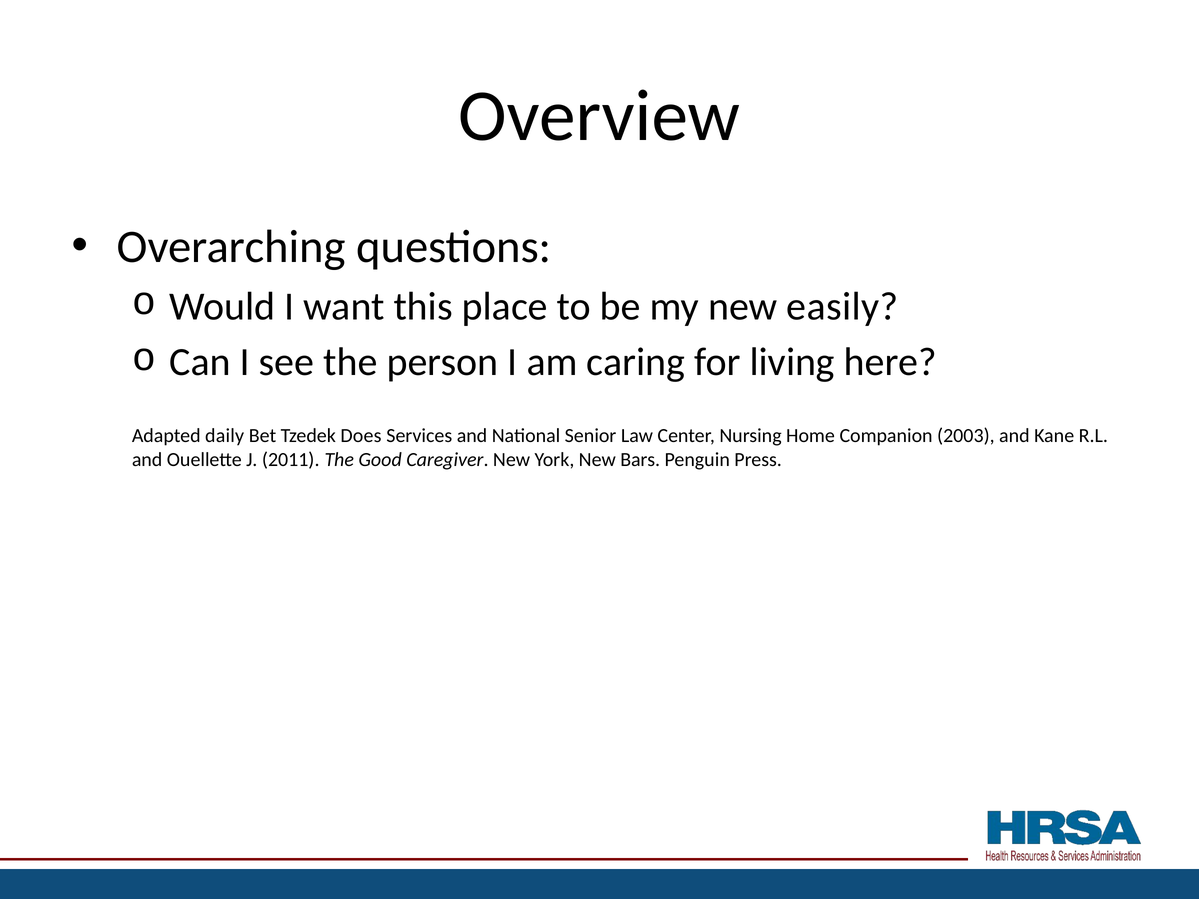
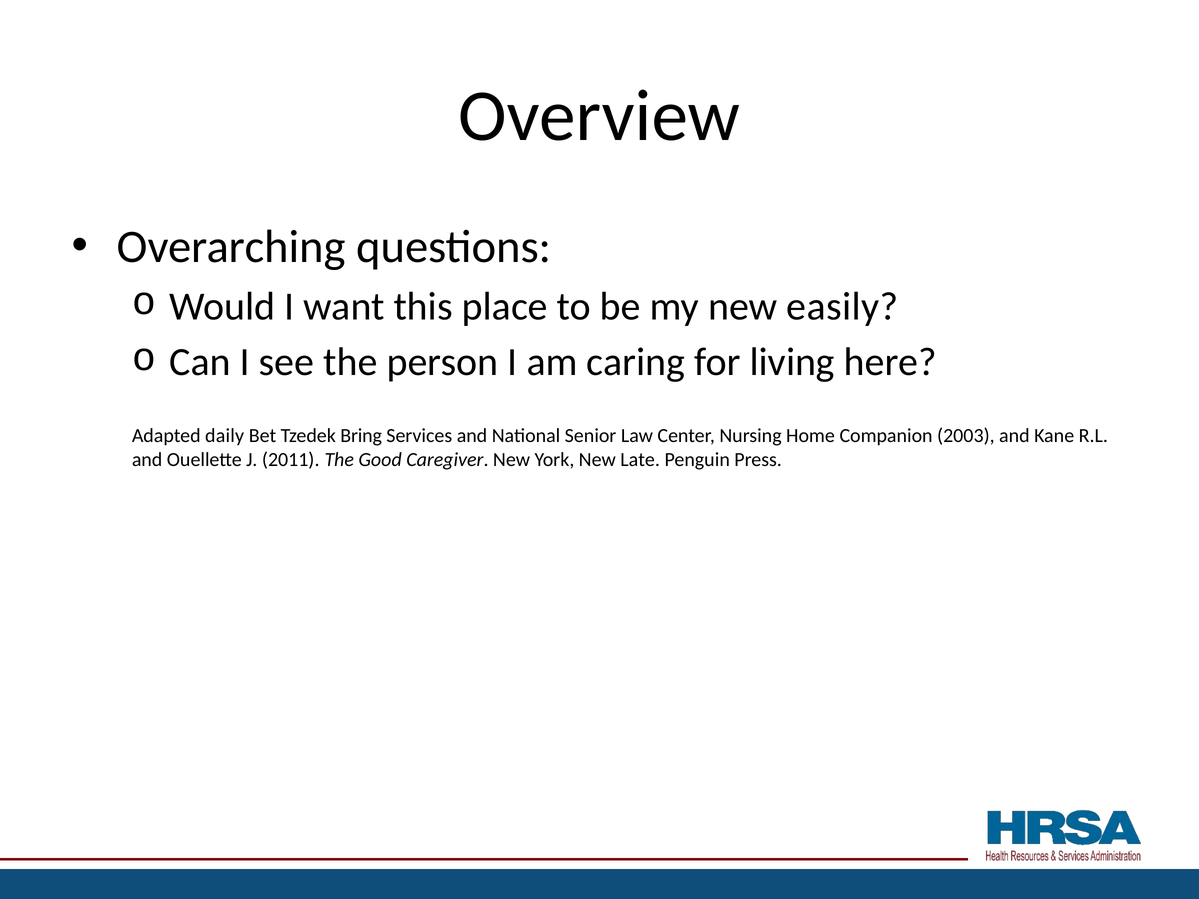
Does: Does -> Bring (361, 436)
Bars: Bars -> Late (640, 460)
